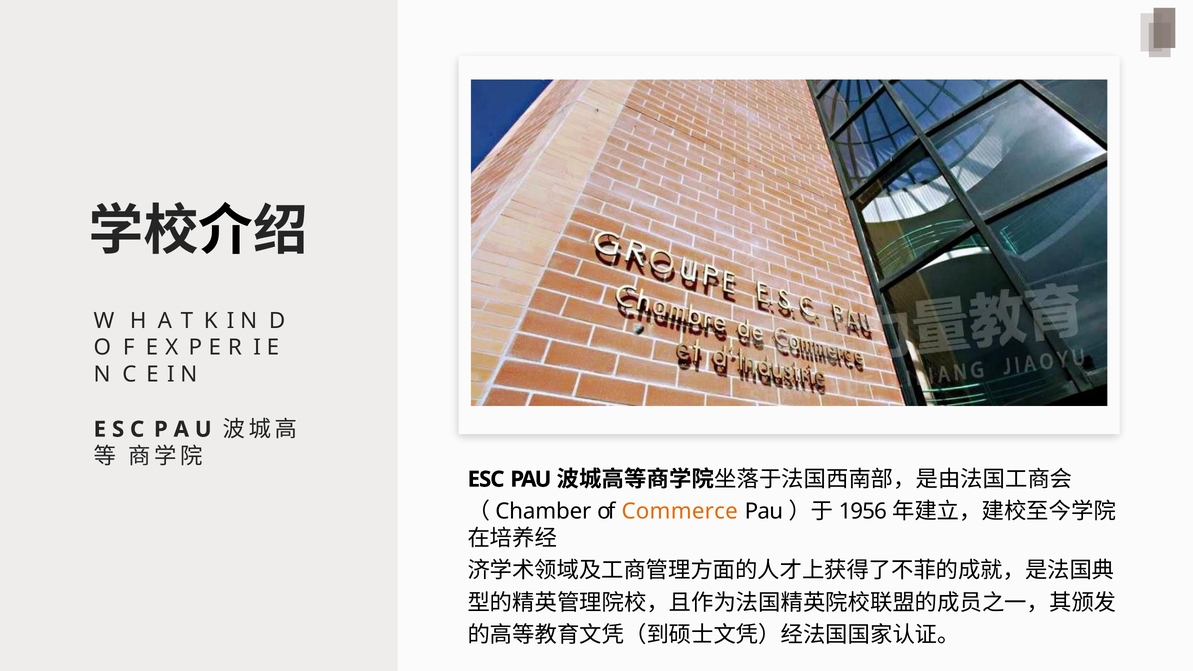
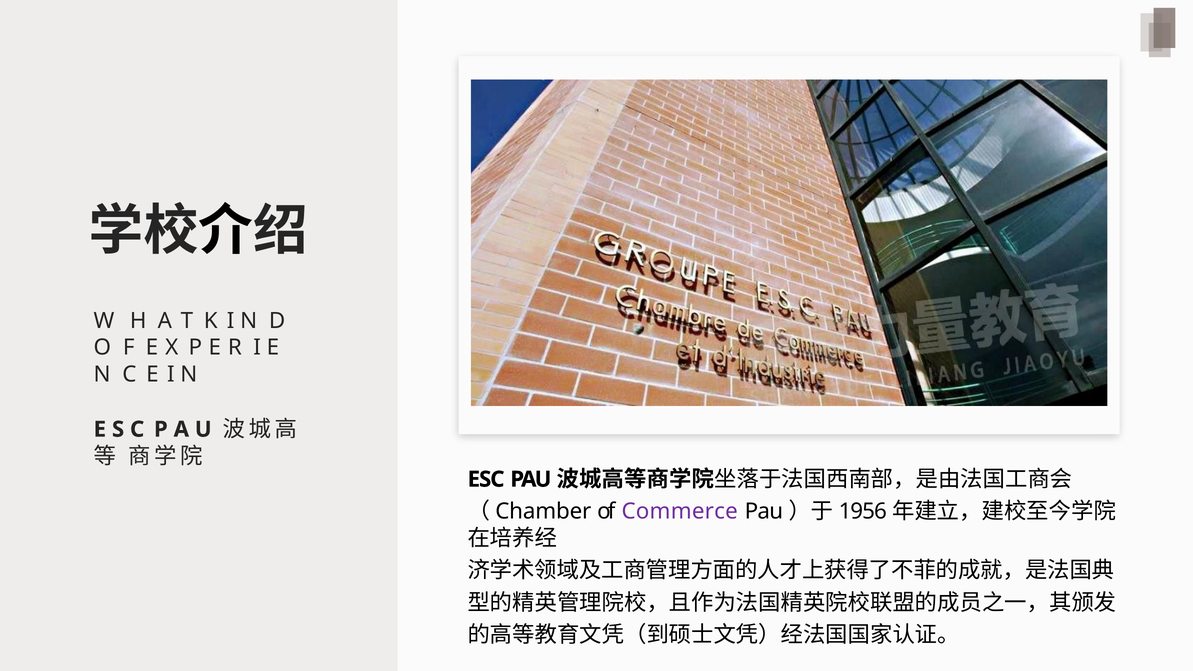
Commerce colour: orange -> purple (680, 512)
